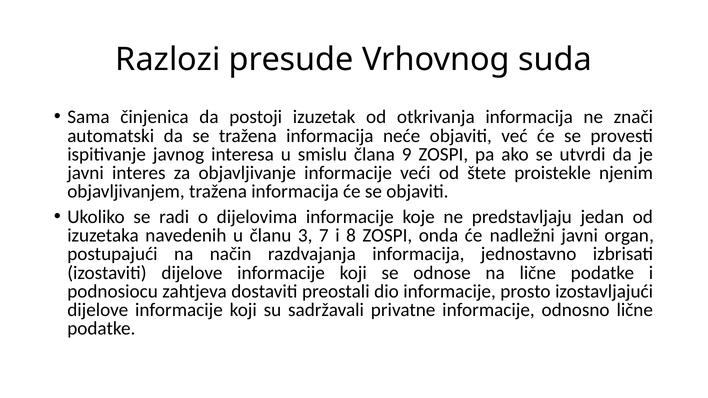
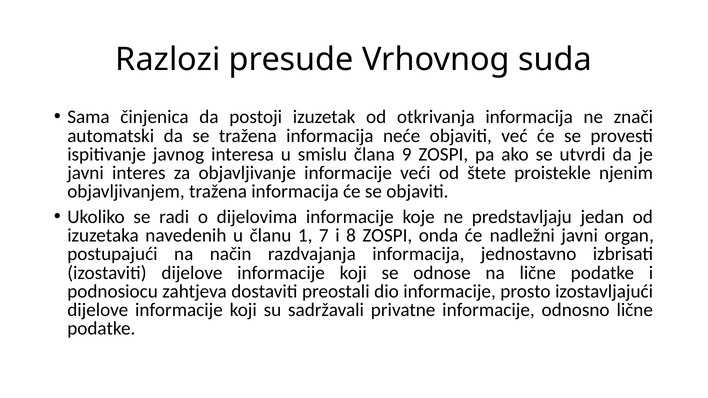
3: 3 -> 1 (305, 236)
